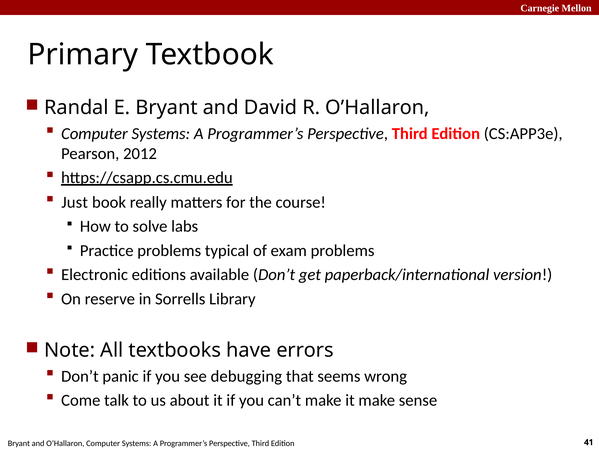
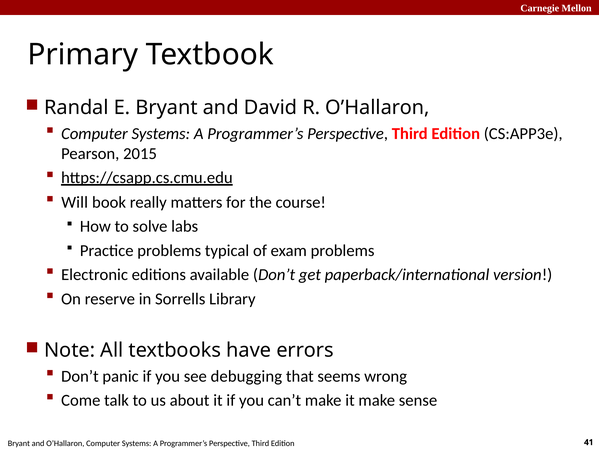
2012: 2012 -> 2015 (140, 153)
Just: Just -> Will (75, 202)
